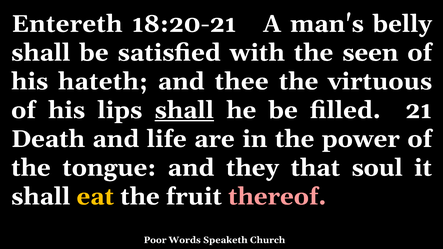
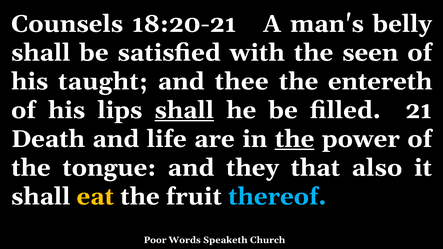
Entereth: Entereth -> Counsels (67, 24)
hateth: hateth -> taught (103, 82)
virtuous: virtuous -> entereth (380, 82)
the underline: none -> present (295, 139)
soul: soul -> also (377, 168)
thereof colour: pink -> light blue (277, 197)
